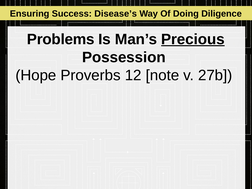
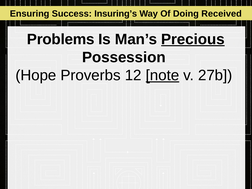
Disease’s: Disease’s -> Insuring’s (116, 14)
Diligence: Diligence -> Received (222, 14)
note underline: none -> present (162, 75)
